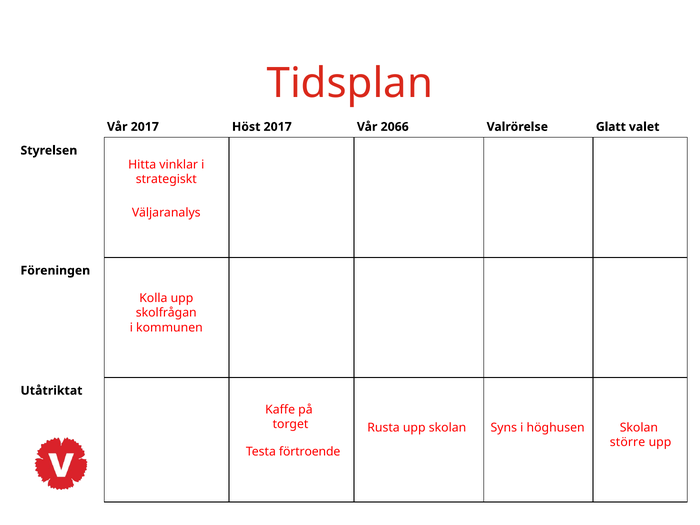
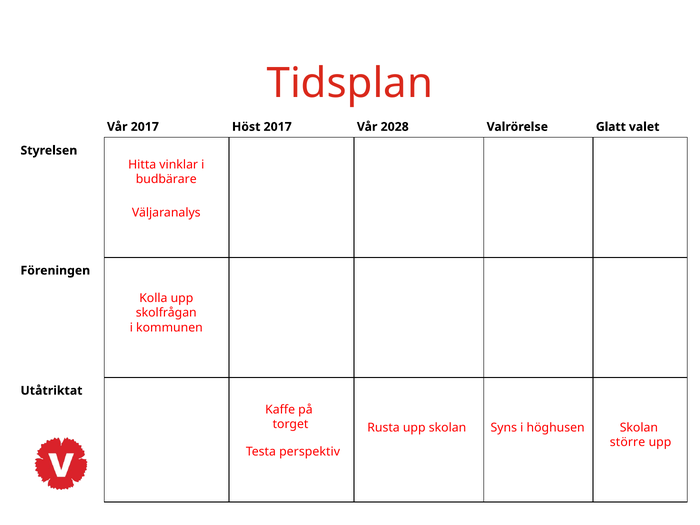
2066: 2066 -> 2028 (395, 127)
strategiskt: strategiskt -> budbärare (166, 179)
förtroende: förtroende -> perspektiv (310, 452)
